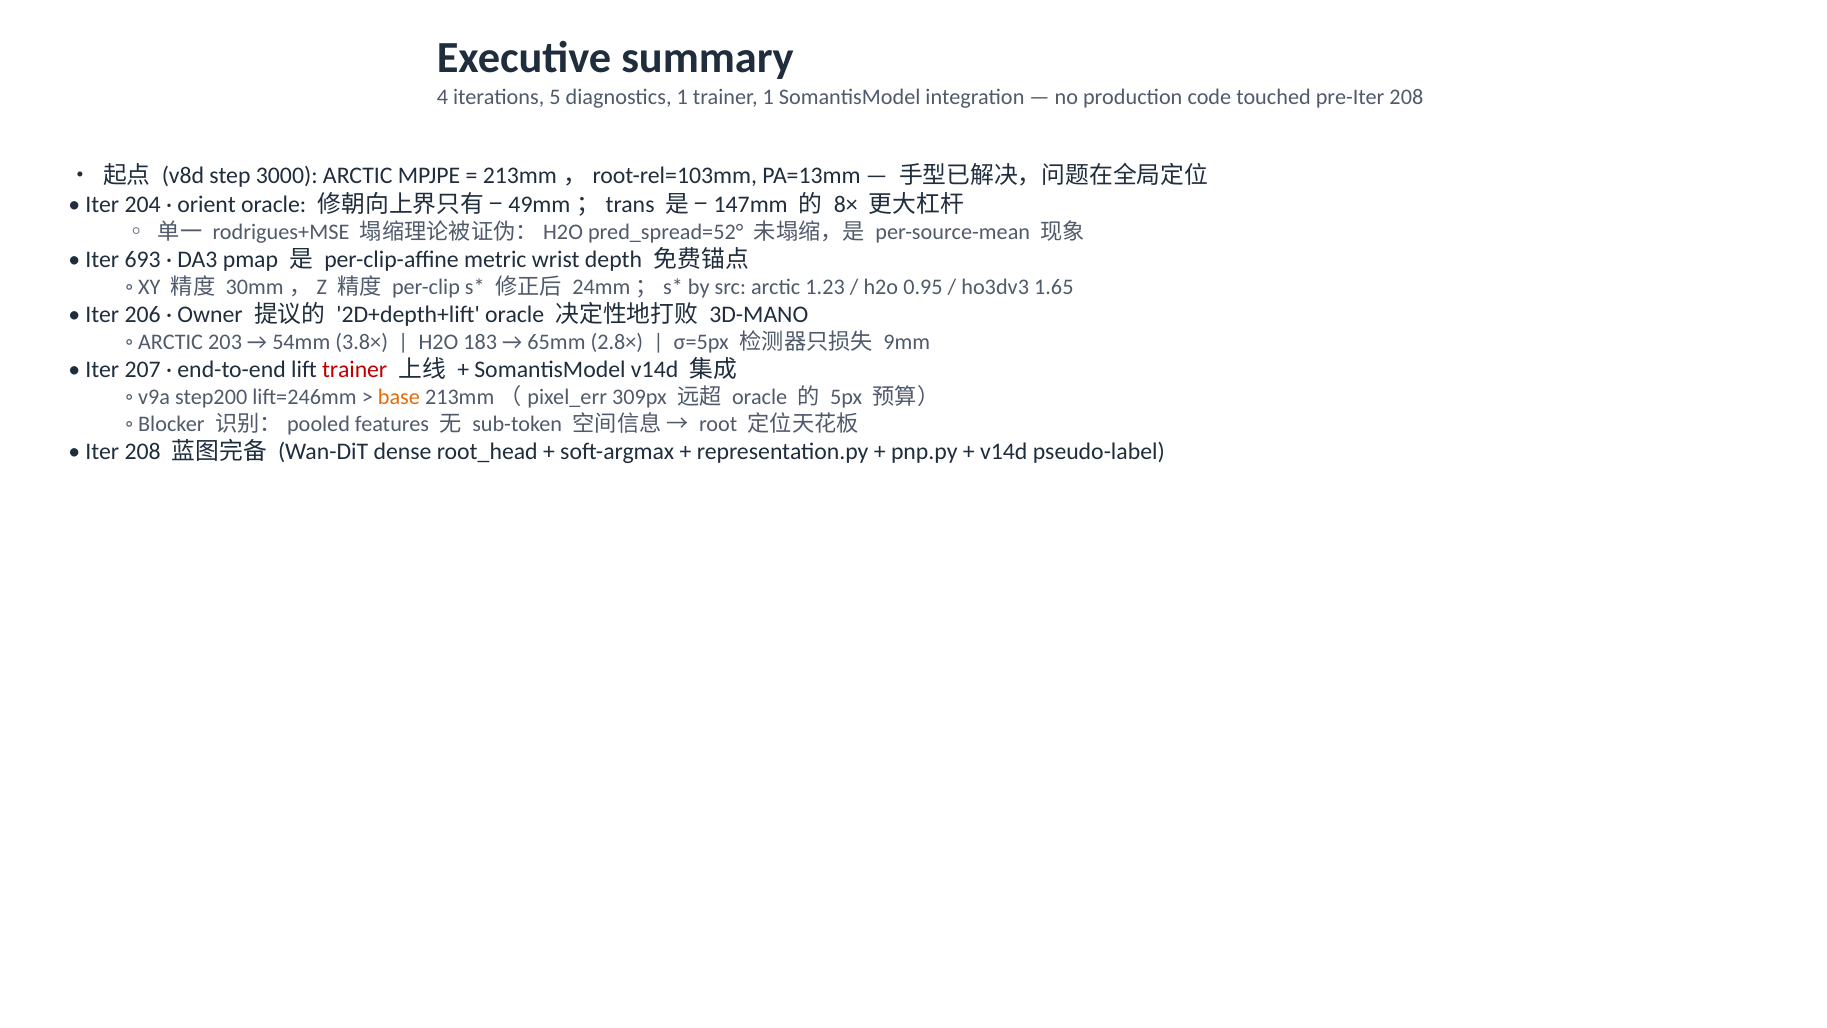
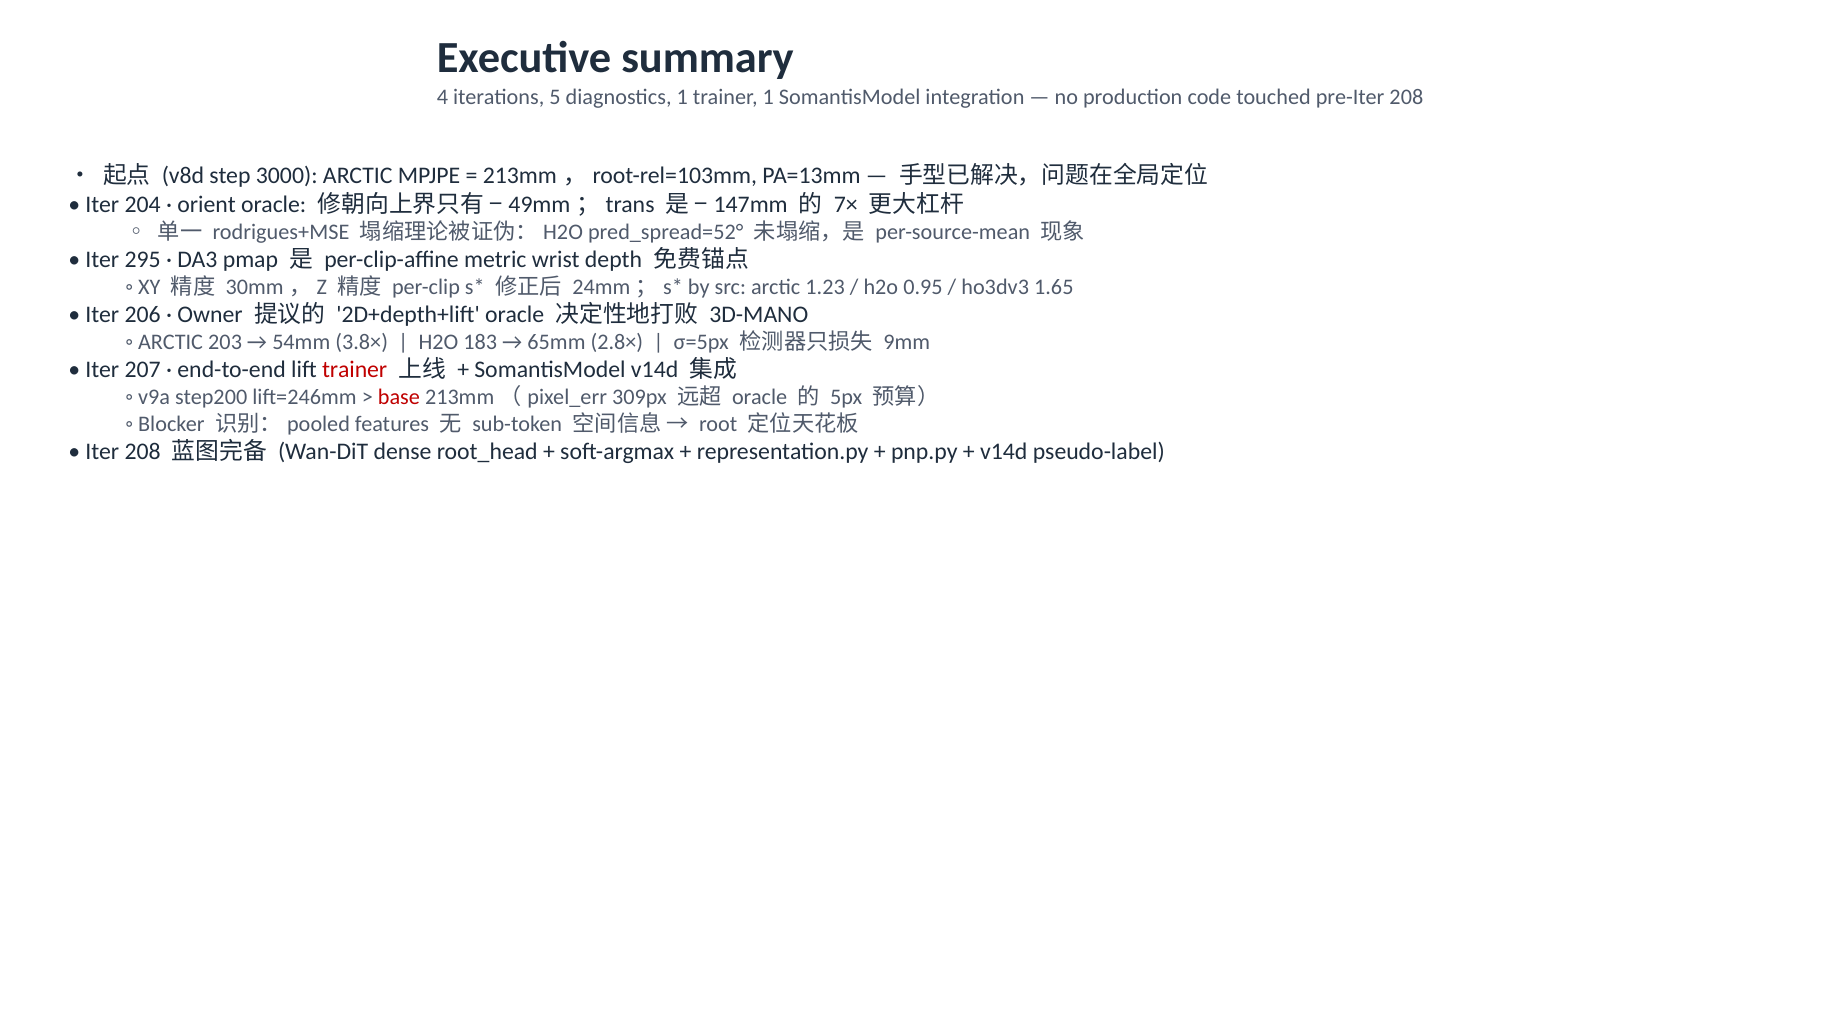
8×: 8× -> 7× (846, 204)
693: 693 -> 295 (143, 259)
base colour: orange -> red (399, 397)
